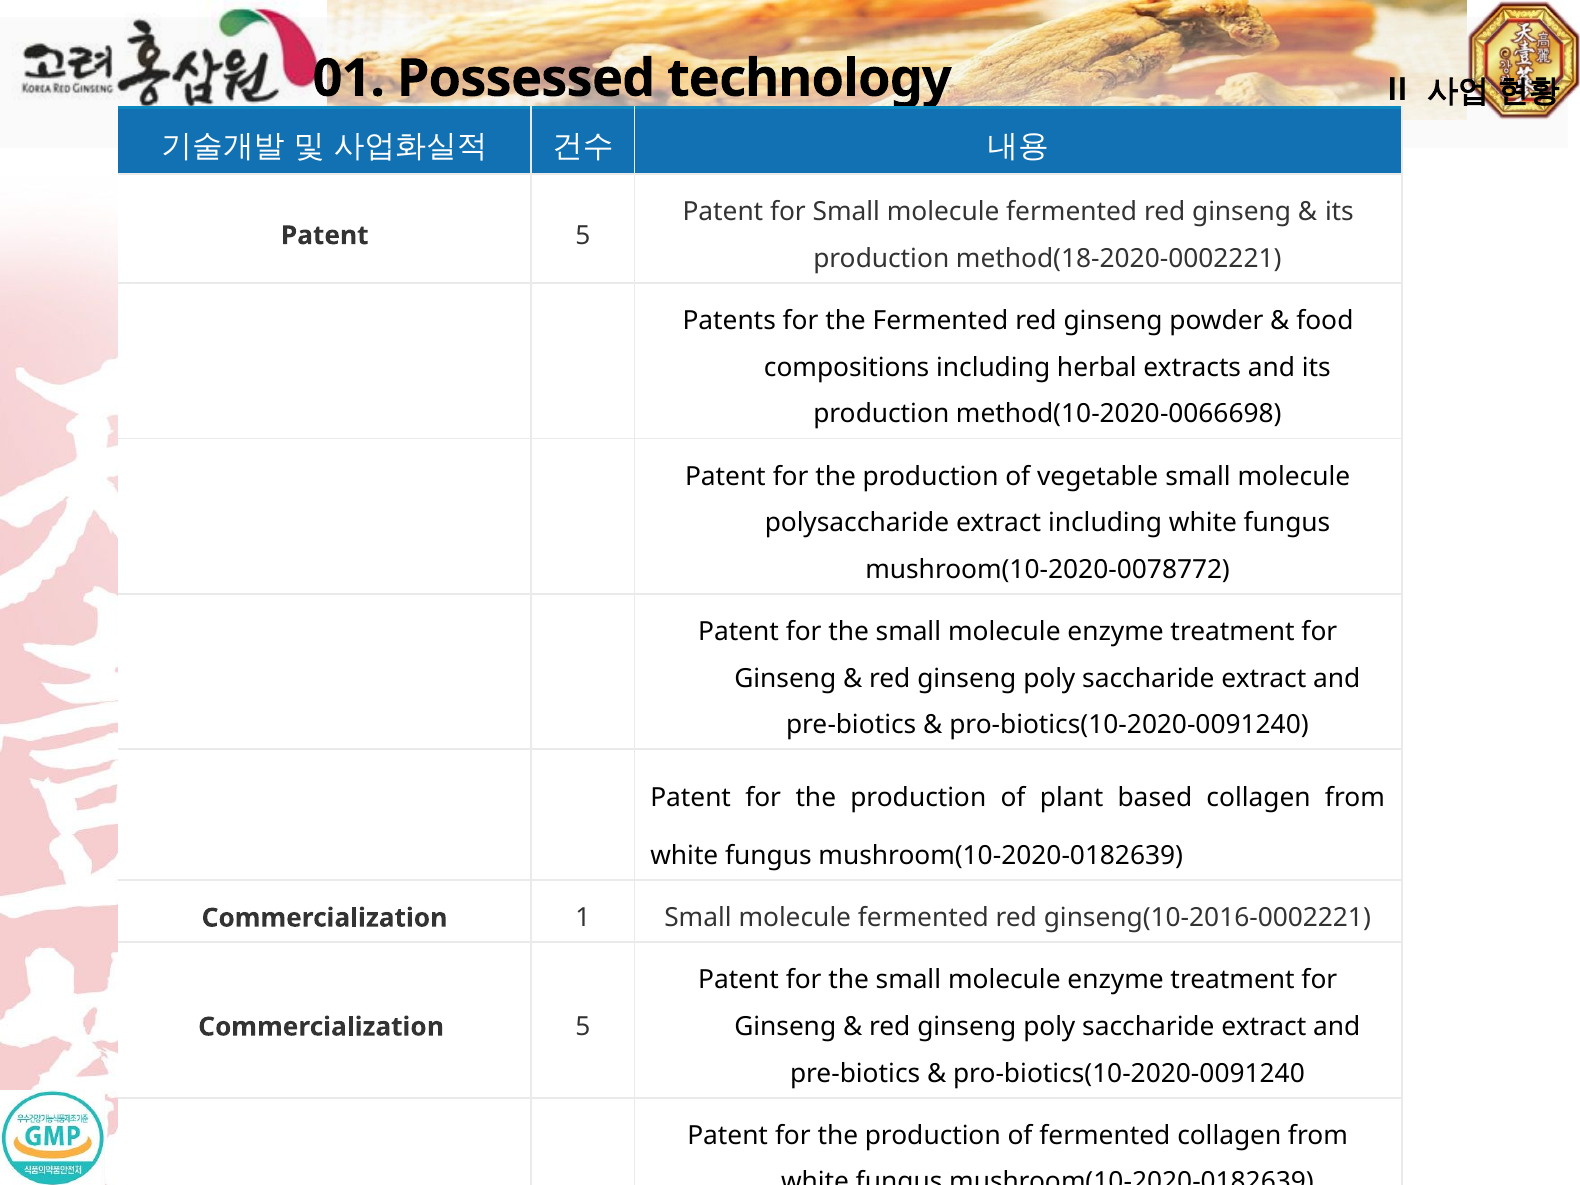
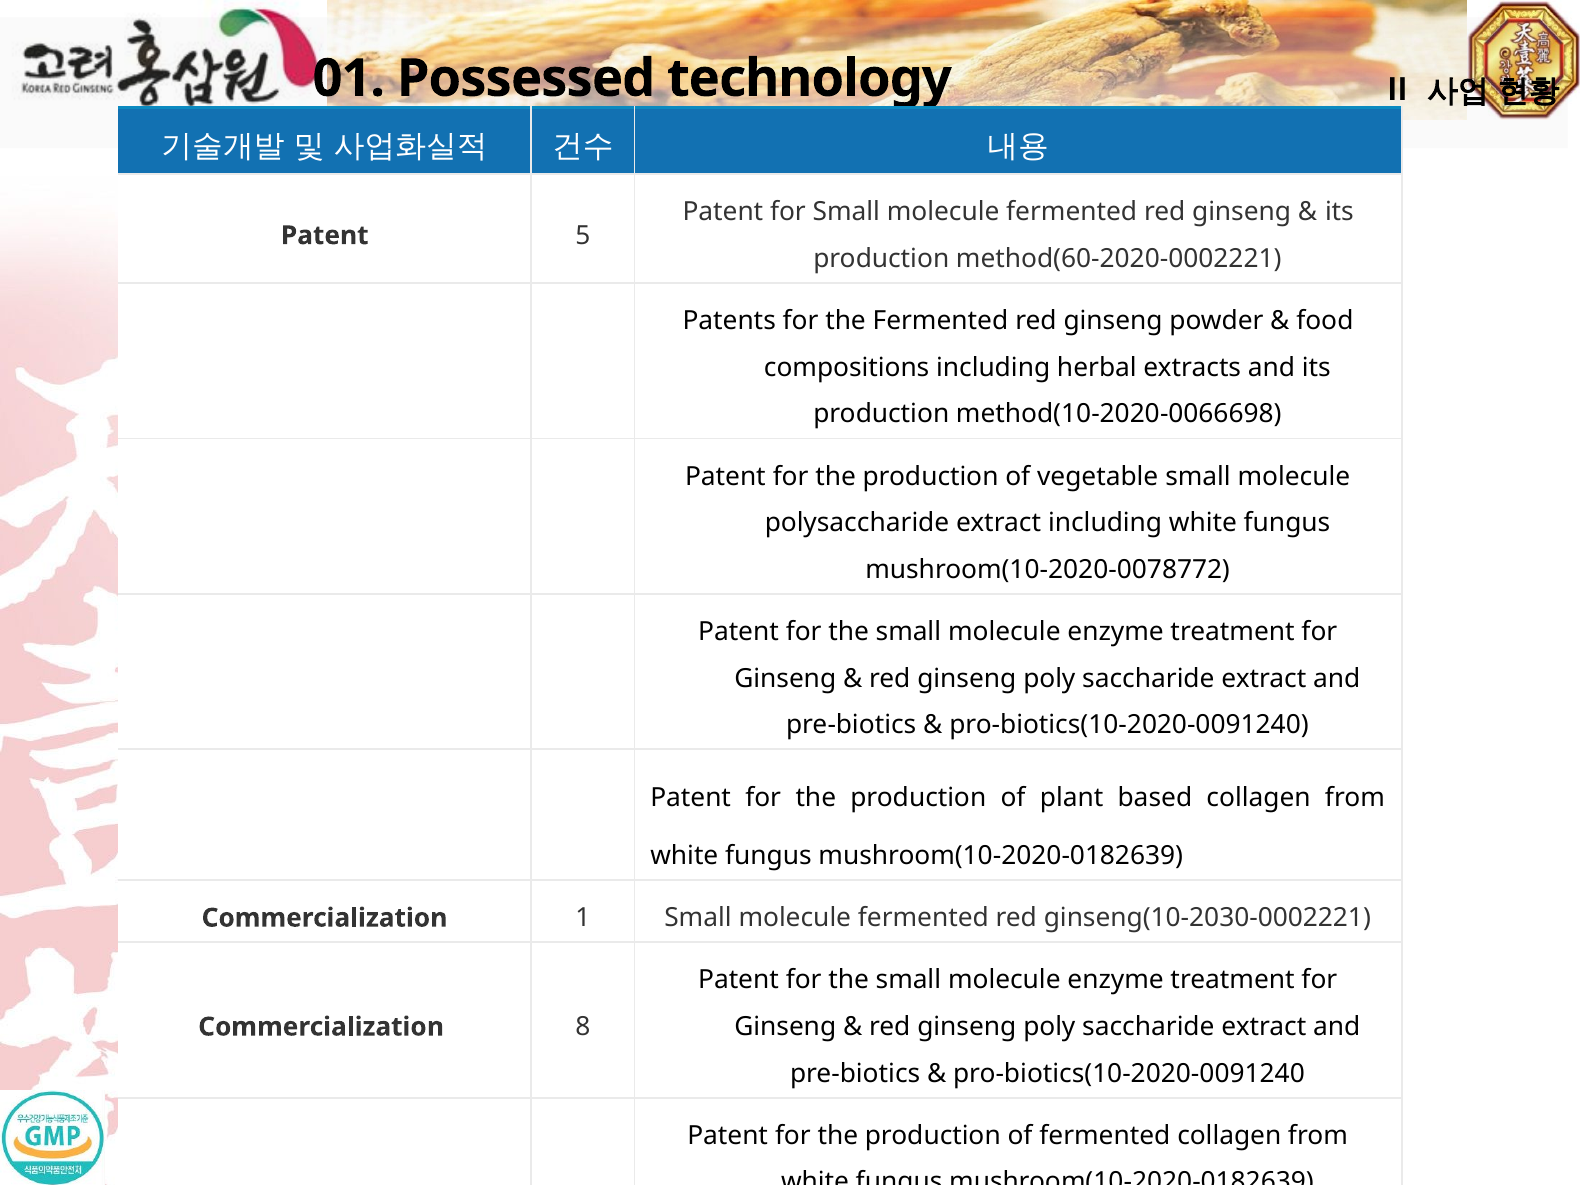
method(18-2020-0002221: method(18-2020-0002221 -> method(60-2020-0002221 (1119, 259)
ginseng(10-2016-0002221: ginseng(10-2016-0002221 -> ginseng(10-2030-0002221 (1207, 918)
Commercialization 5: 5 -> 8 (583, 1027)
